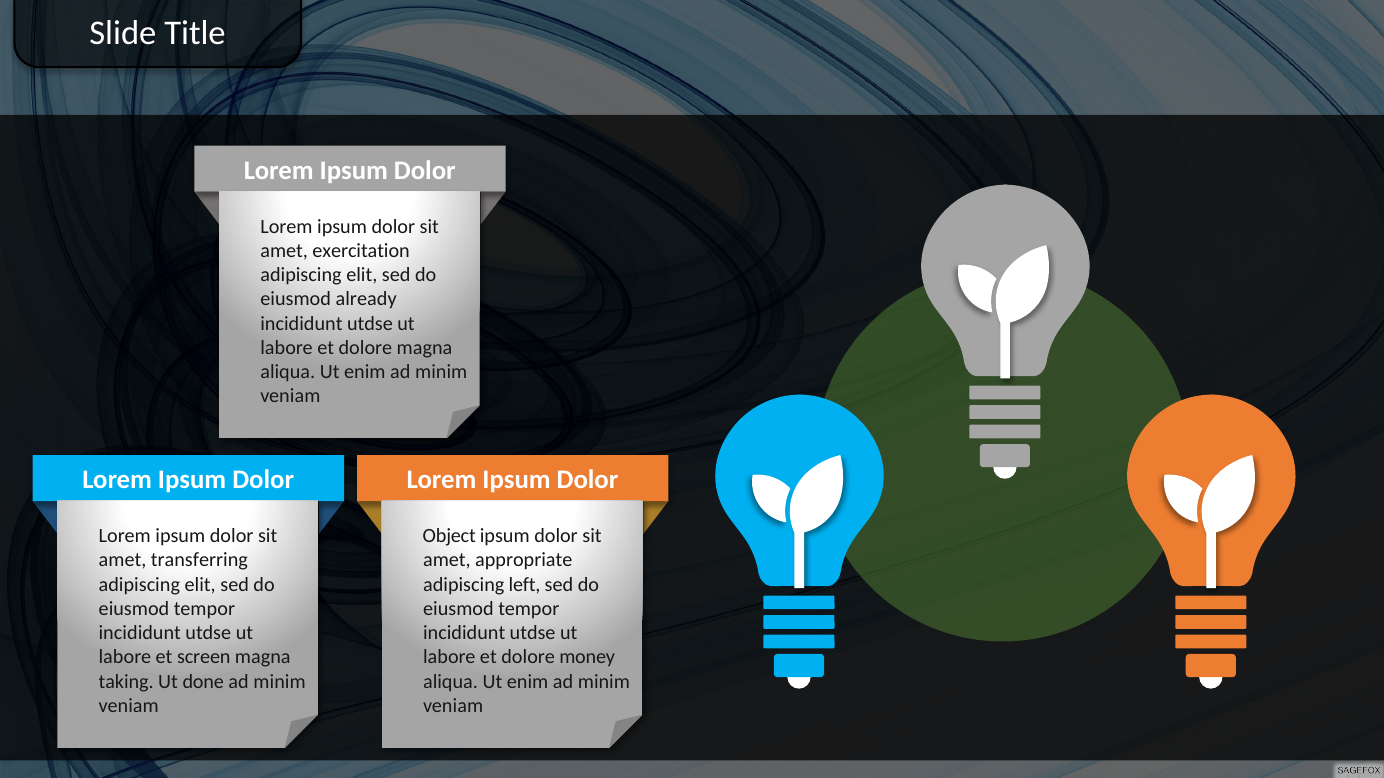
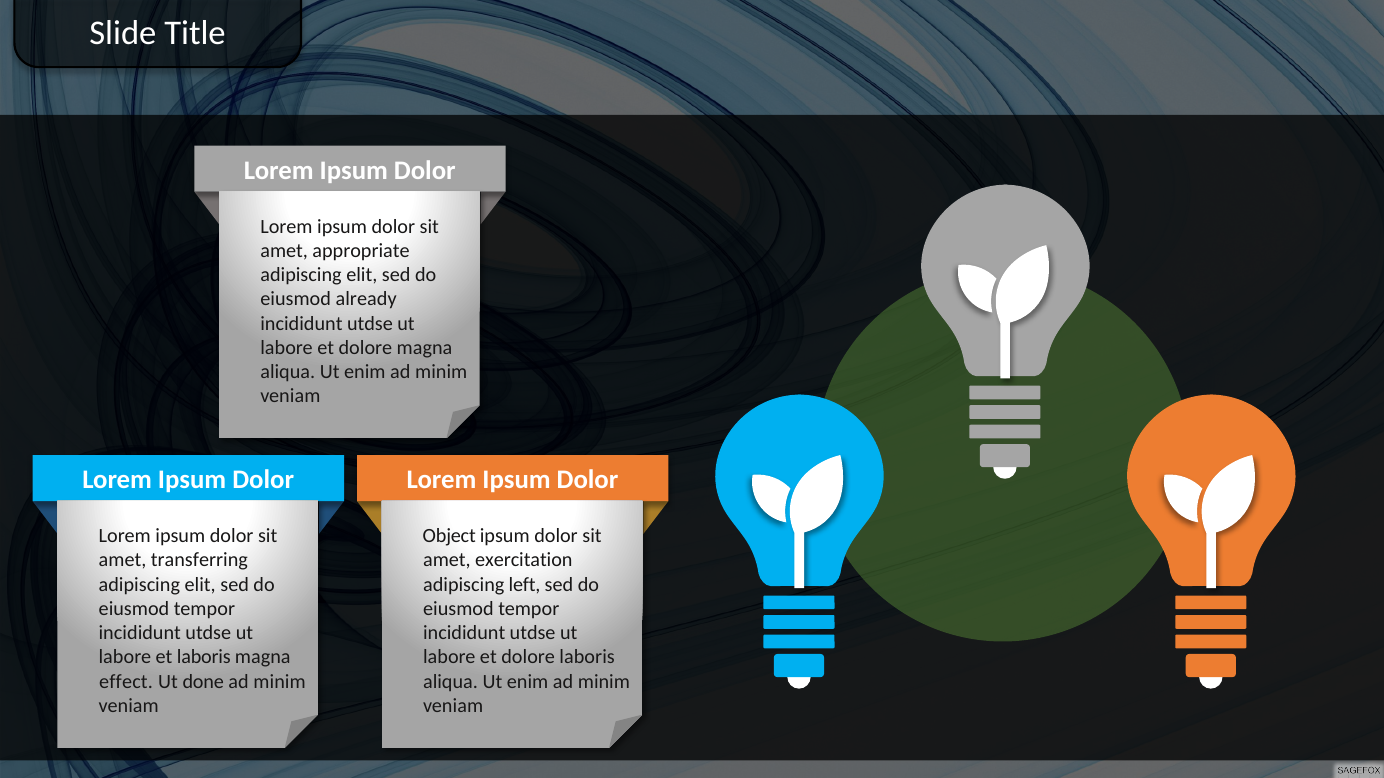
exercitation: exercitation -> appropriate (361, 251)
appropriate: appropriate -> exercitation (524, 561)
et screen: screen -> laboris (204, 658)
dolore money: money -> laboris (587, 658)
taking: taking -> effect (126, 682)
